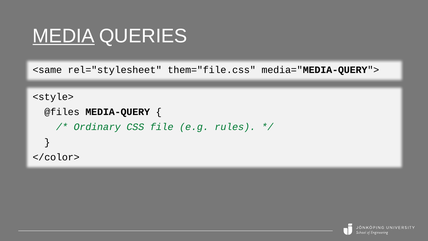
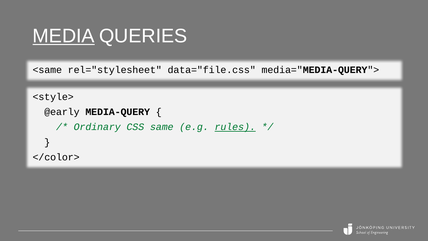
them="file.css: them="file.css -> data="file.css (212, 70)
@files: @files -> @early (62, 112)
file: file -> same (162, 127)
rules underline: none -> present (235, 127)
